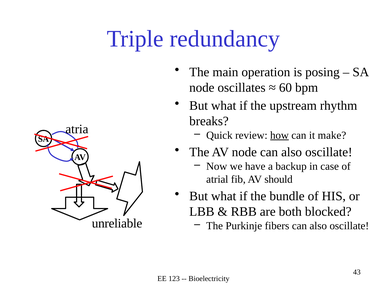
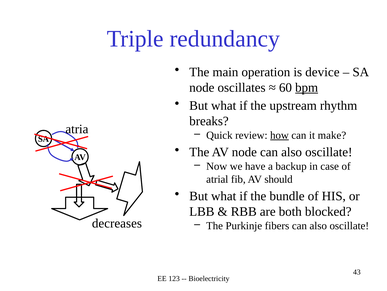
posing: posing -> device (322, 72)
bpm underline: none -> present (307, 87)
unreliable: unreliable -> decreases (117, 223)
